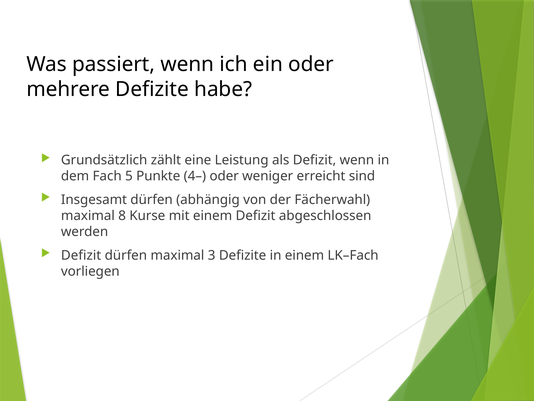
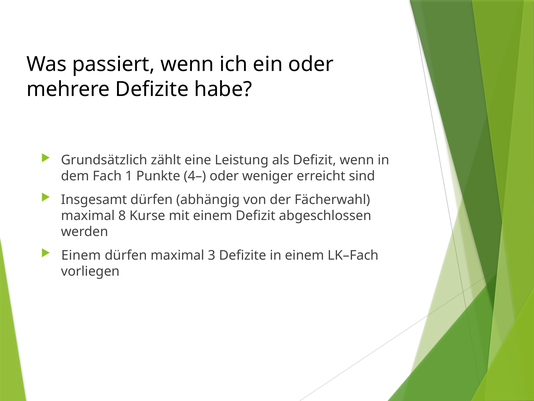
5: 5 -> 1 (129, 176)
Defizit: Defizit -> Einem (81, 255)
